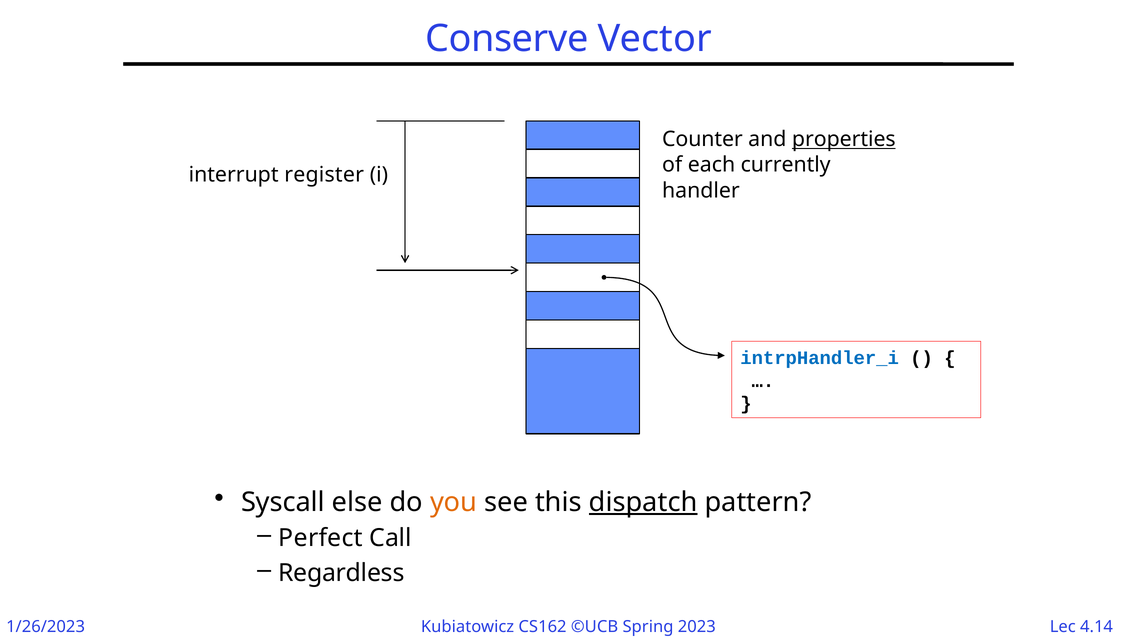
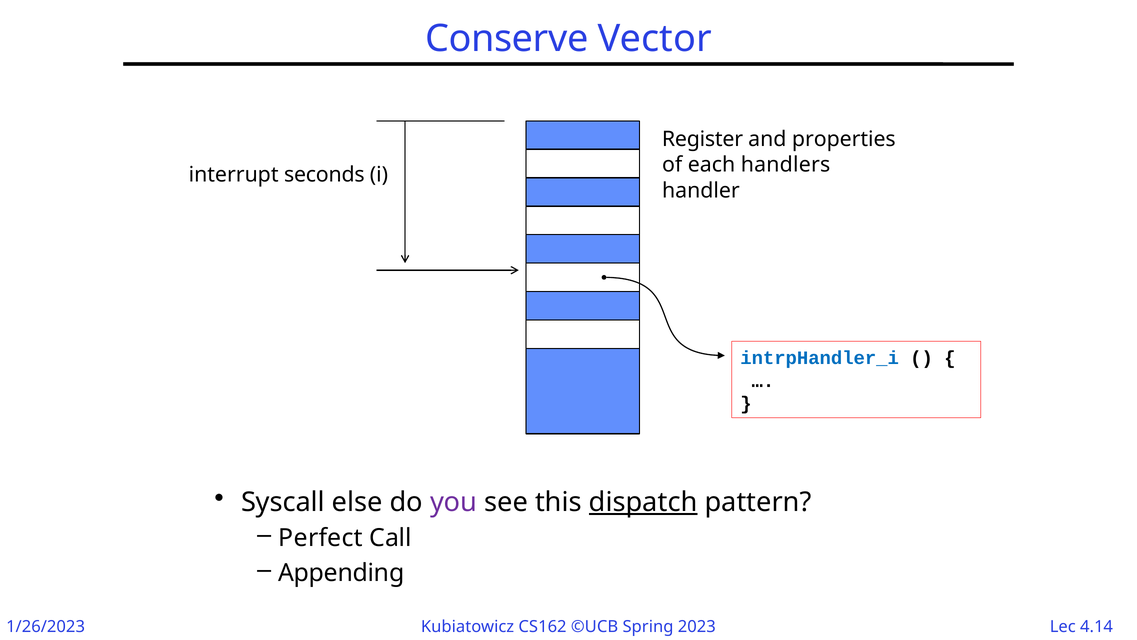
Counter: Counter -> Register (702, 139)
properties underline: present -> none (844, 139)
currently: currently -> handlers (786, 165)
register: register -> seconds (324, 175)
you colour: orange -> purple (454, 502)
Regardless: Regardless -> Appending (341, 573)
